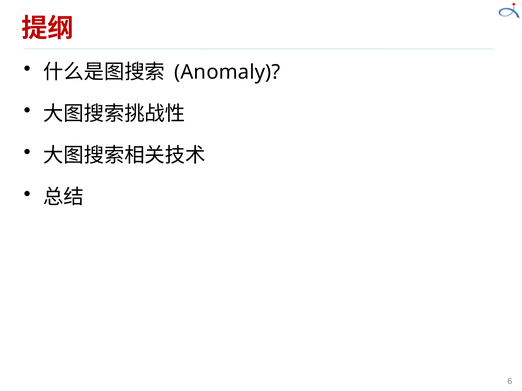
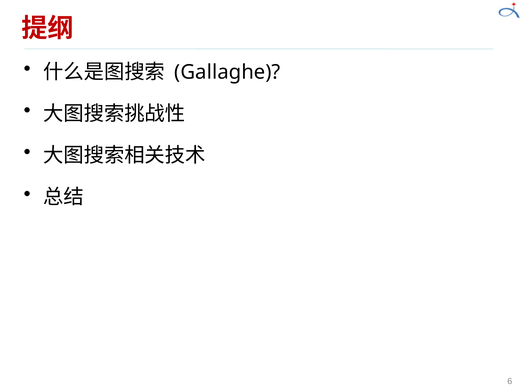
Anomaly: Anomaly -> Gallaghe (227, 72)
